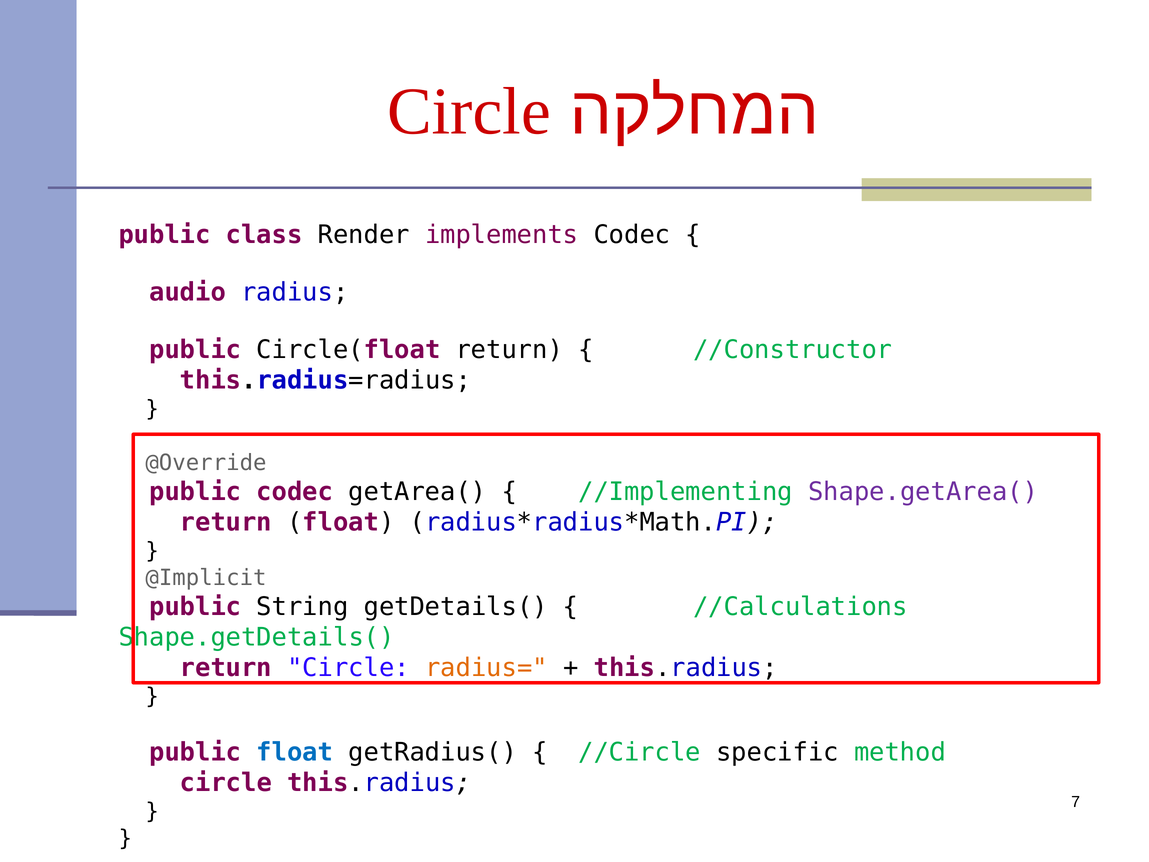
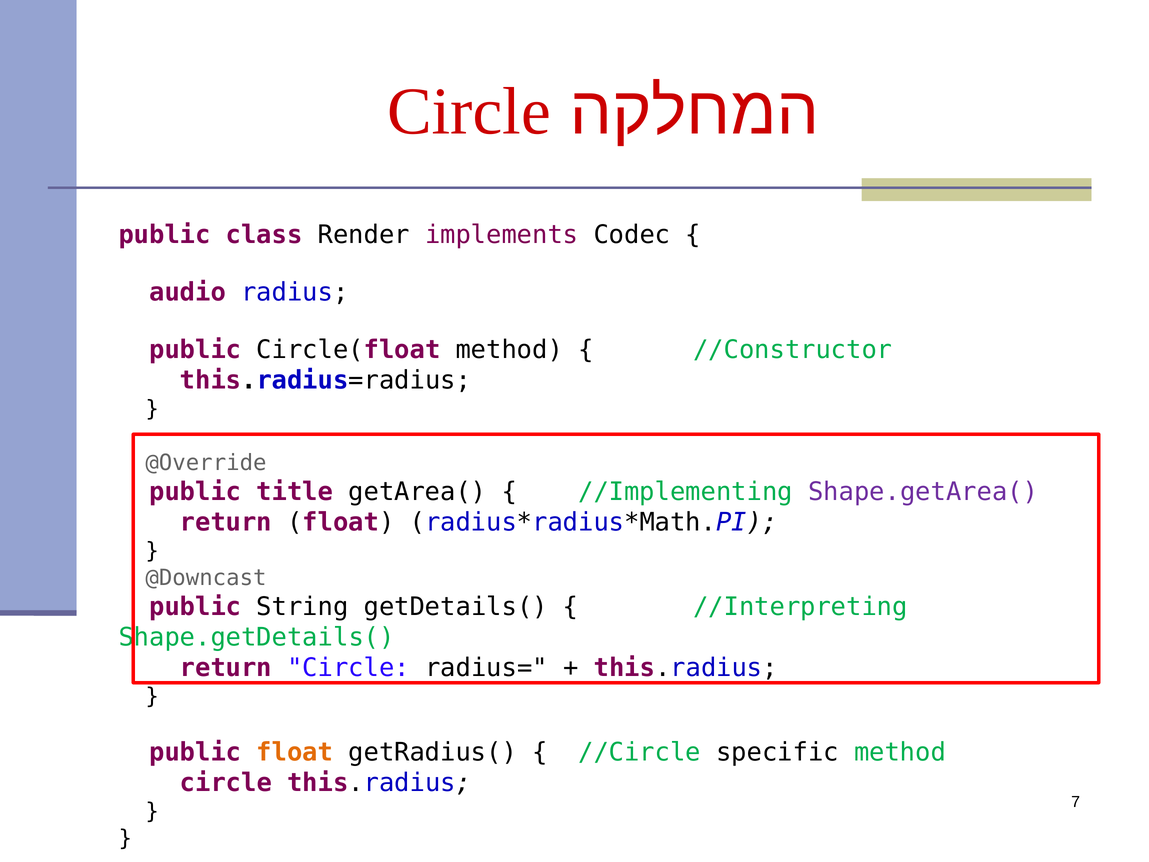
Circle(float return: return -> method (509, 350)
public codec: codec -> title (295, 492)
@Implicit: @Implicit -> @Downcast (206, 577)
//Calculations: //Calculations -> //Interpreting (800, 606)
radius= colour: orange -> black (486, 668)
float colour: blue -> orange (295, 752)
